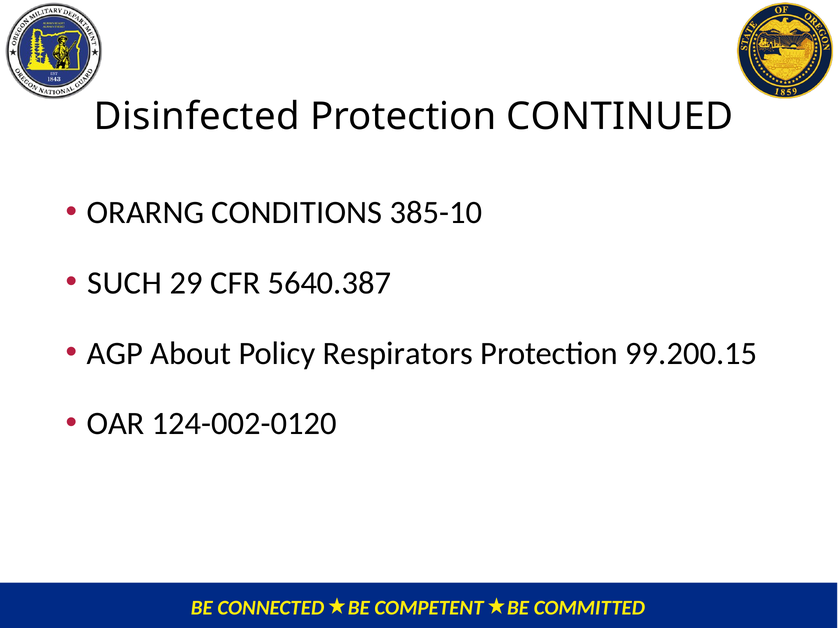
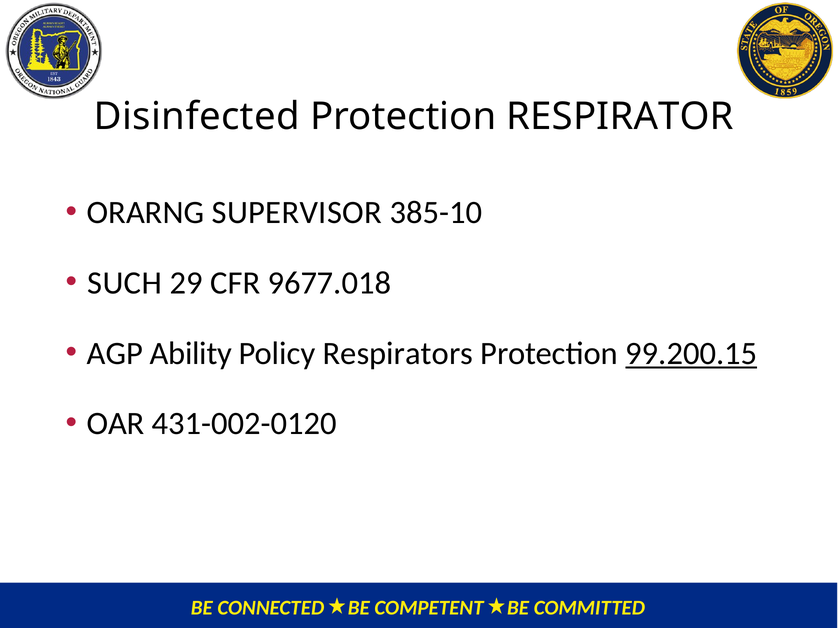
CONTINUED: CONTINUED -> RESPIRATOR (620, 117)
CONDITIONS: CONDITIONS -> SUPERVISOR (297, 213)
5640.387: 5640.387 -> 9677.018 (329, 283)
About: About -> Ability (191, 354)
99.200.15 underline: none -> present (691, 354)
124-002-0120: 124-002-0120 -> 431-002-0120 (244, 424)
